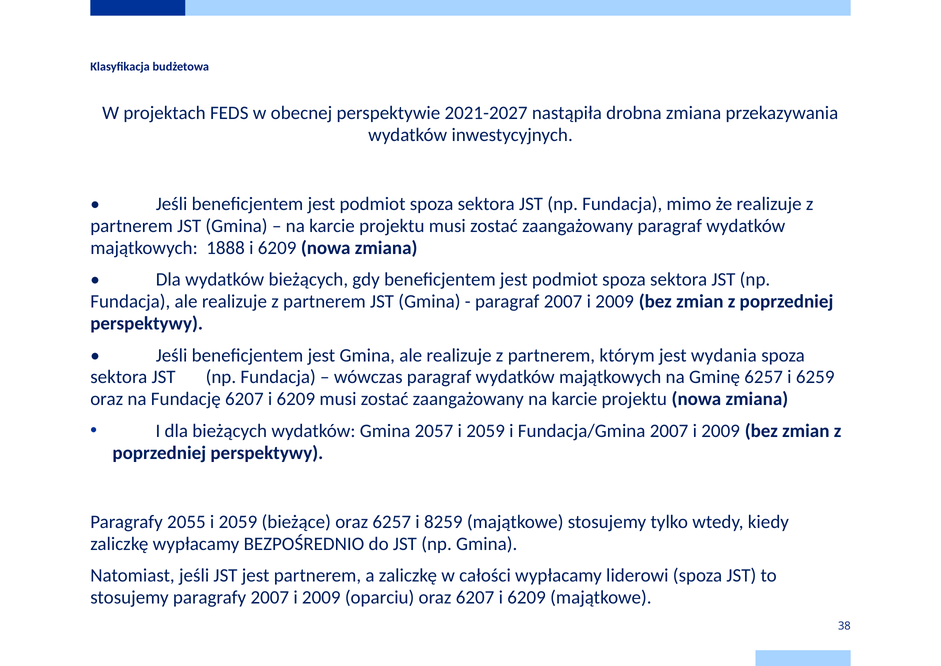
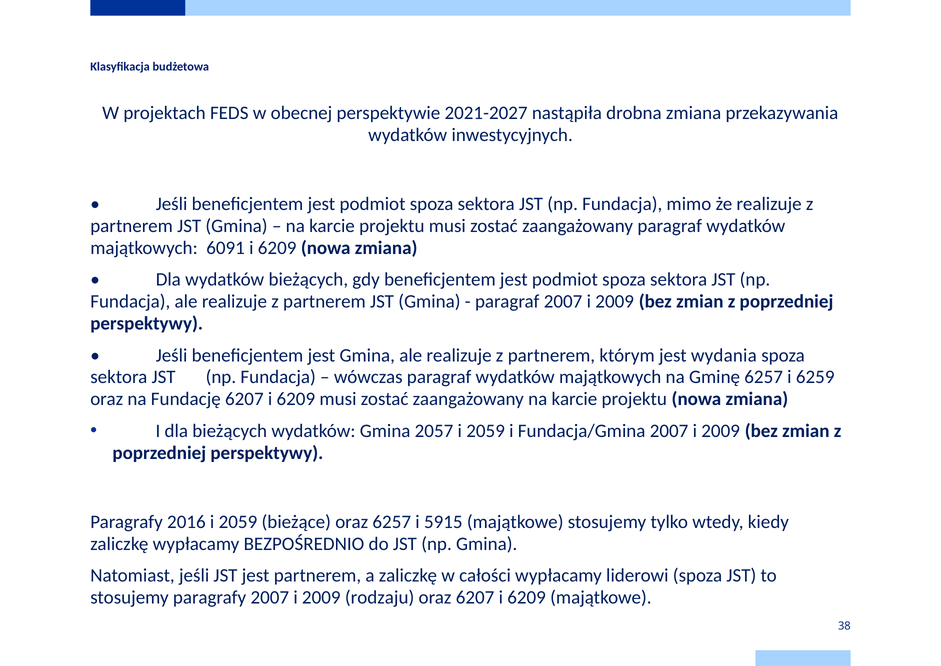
1888: 1888 -> 6091 (226, 248)
2055: 2055 -> 2016 (186, 521)
8259: 8259 -> 5915 (443, 521)
oparciu: oparciu -> rodzaju (380, 597)
